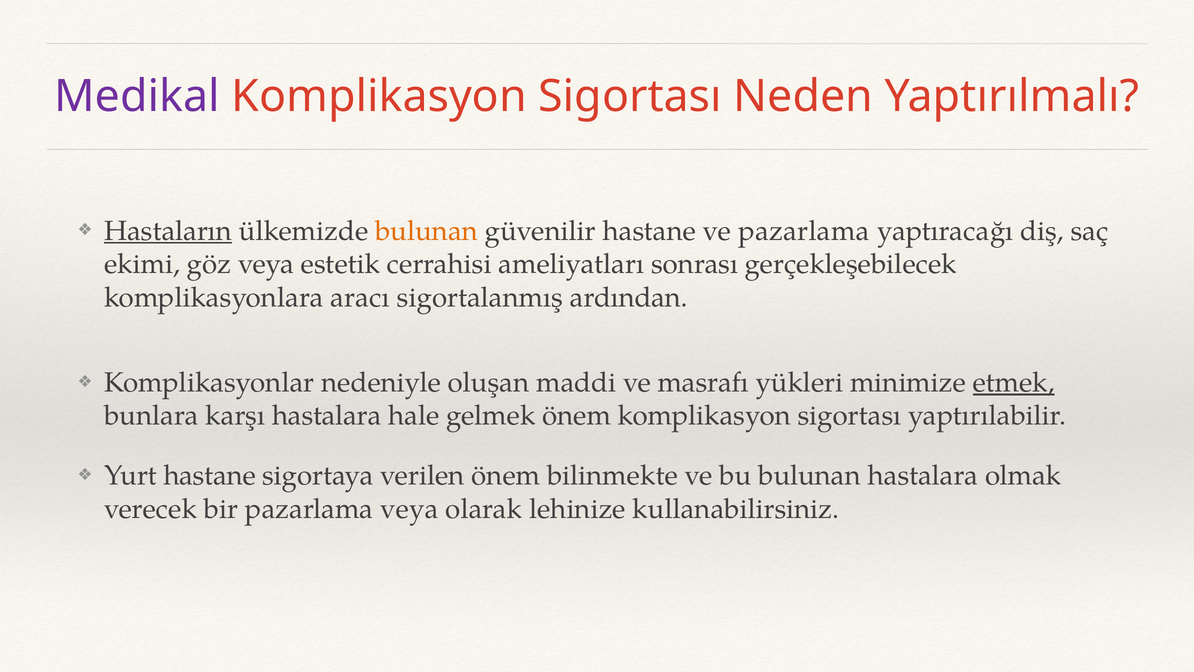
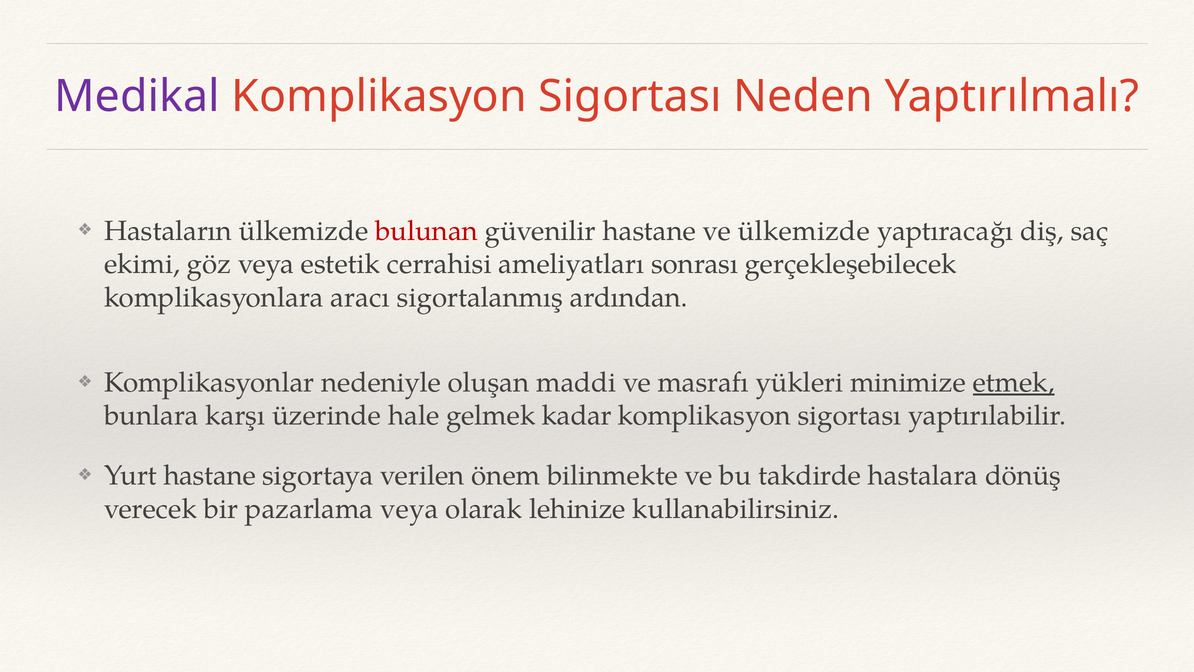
Hastaların underline: present -> none (168, 231)
bulunan colour: orange -> red (427, 231)
ve pazarlama: pazarlama -> ülkemizde (804, 231)
karşı hastalara: hastalara -> üzerinde (327, 416)
gelmek önem: önem -> kadar (577, 416)
bu bulunan: bulunan -> takdirde (810, 475)
olmak: olmak -> dönüş (1023, 475)
